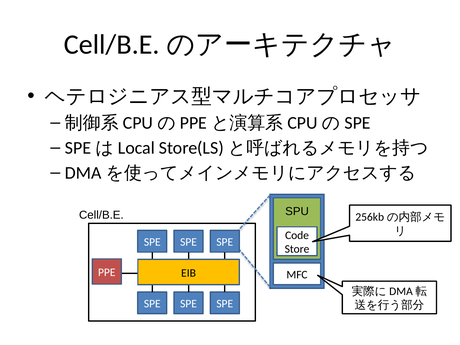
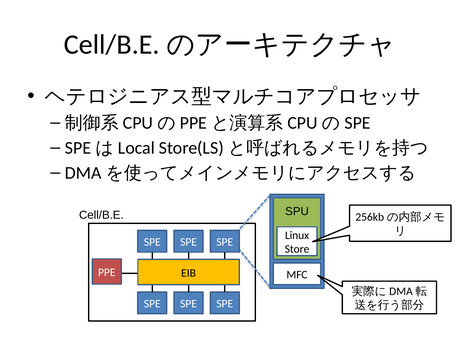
Code: Code -> Linux (297, 235)
